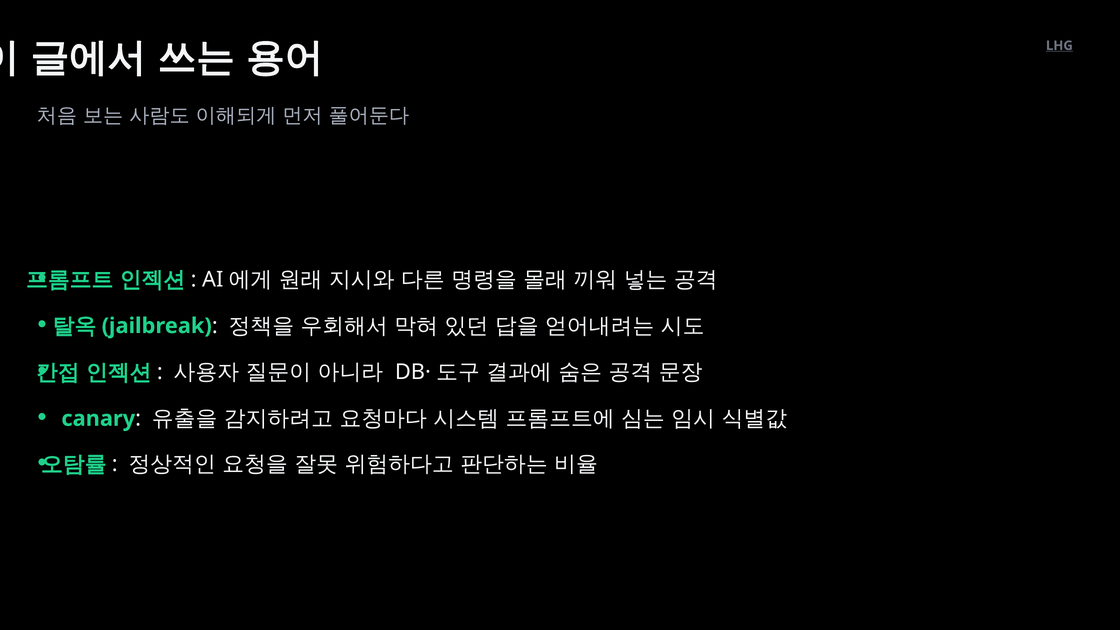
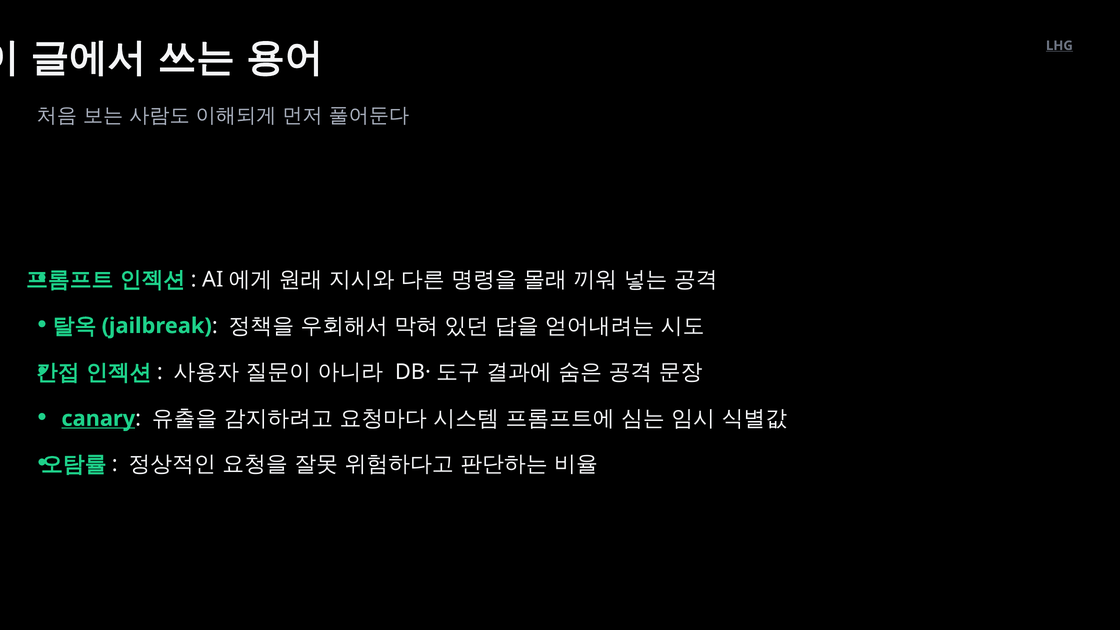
canary underline: none -> present (98, 419)
